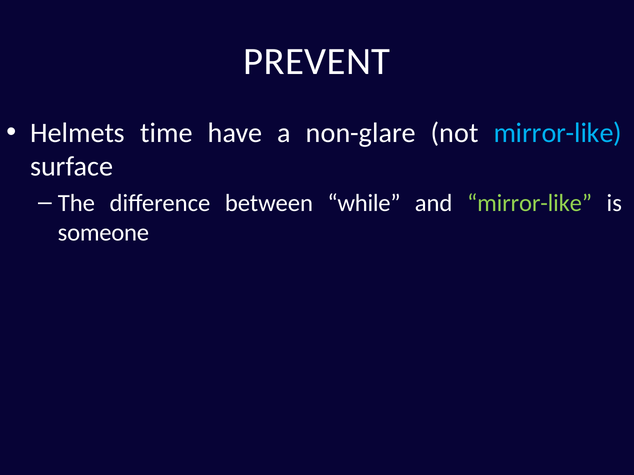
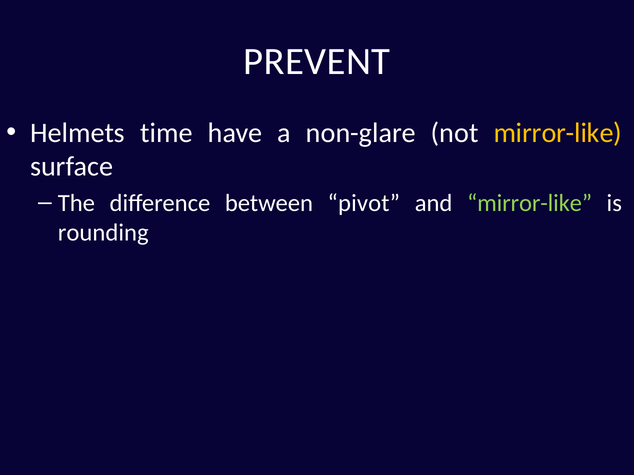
mirror-like colour: light blue -> yellow (558, 133)
while: while -> pivot (364, 203)
someone: someone -> rounding (103, 233)
